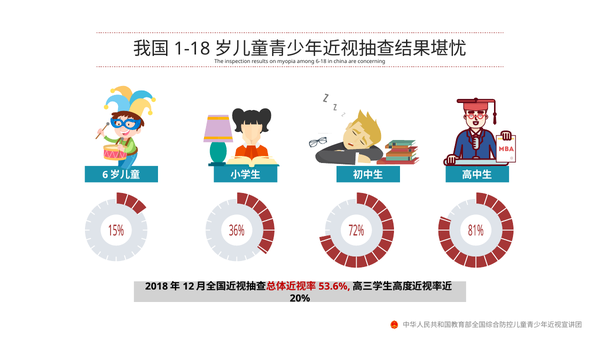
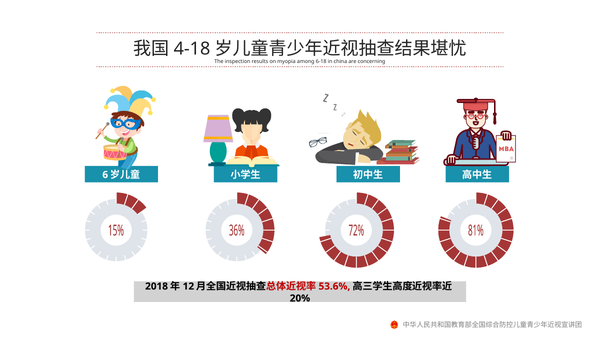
1-18: 1-18 -> 4-18 (192, 49)
